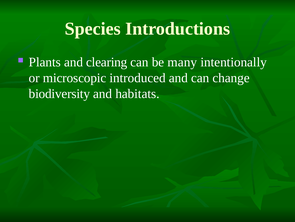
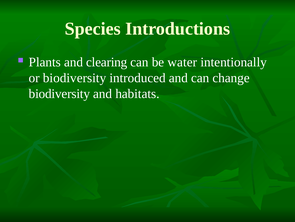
many: many -> water (182, 62)
or microscopic: microscopic -> biodiversity (75, 78)
